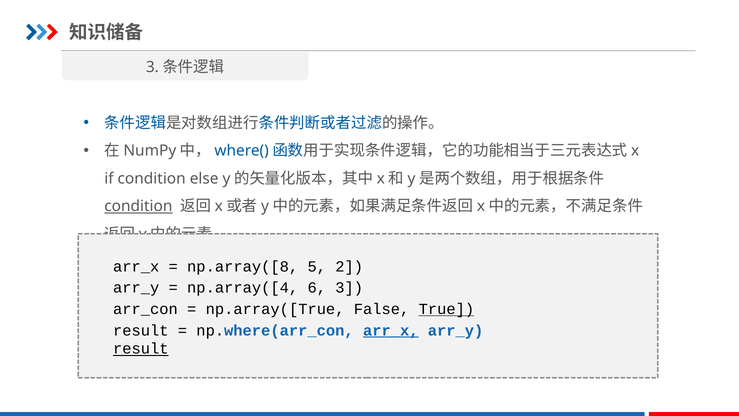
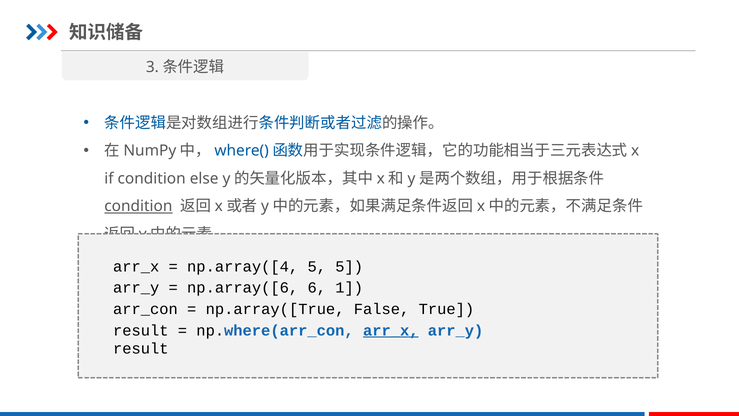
np.array([8: np.array([8 -> np.array([4 (243, 267)
5 2: 2 -> 5 (349, 267)
np.array([4: np.array([4 -> np.array([6 (243, 288)
6 3: 3 -> 1 (349, 288)
True underline: present -> none (446, 309)
result underline: present -> none (141, 349)
